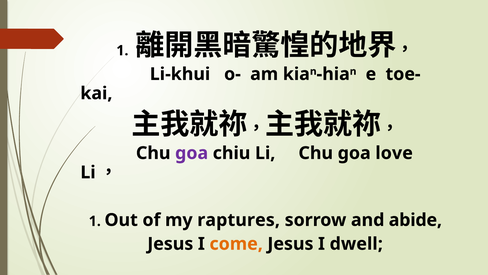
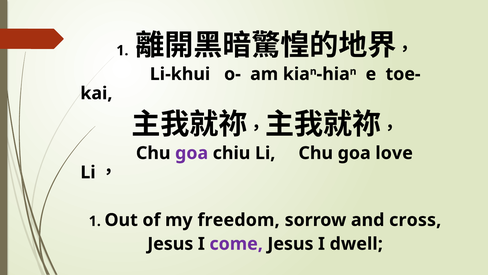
raptures: raptures -> freedom (239, 220)
abide: abide -> cross (415, 220)
come colour: orange -> purple (236, 243)
